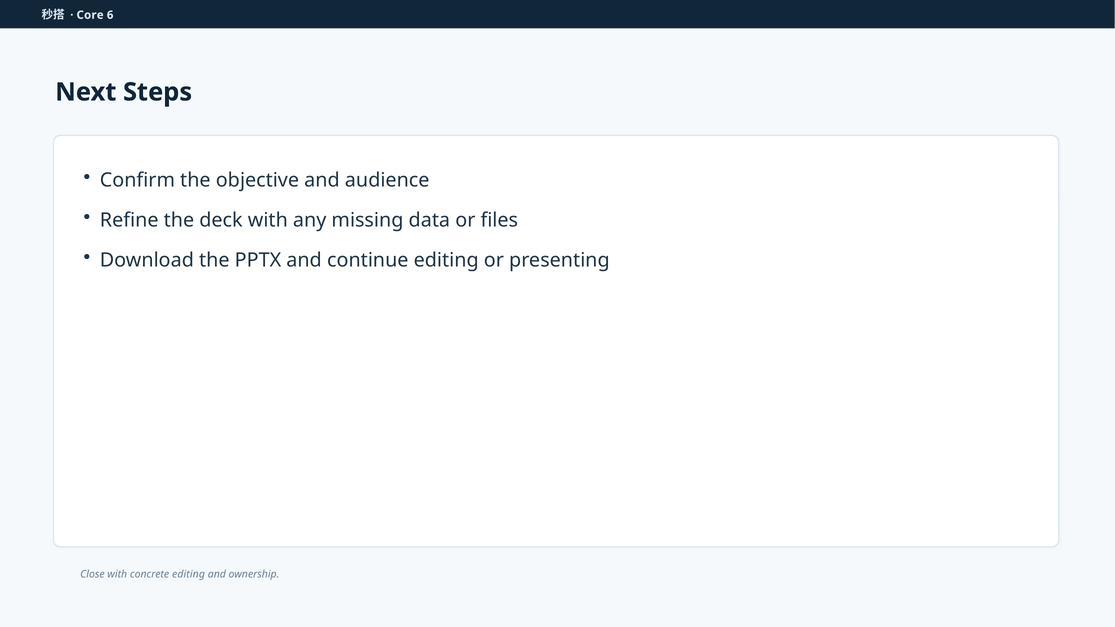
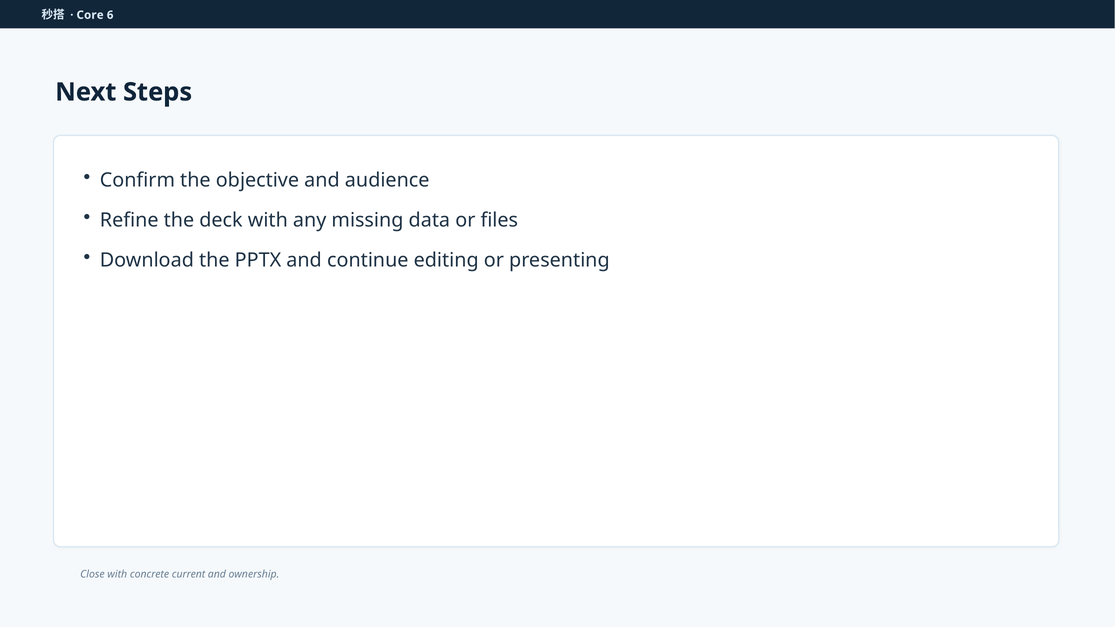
concrete editing: editing -> current (189, 574)
